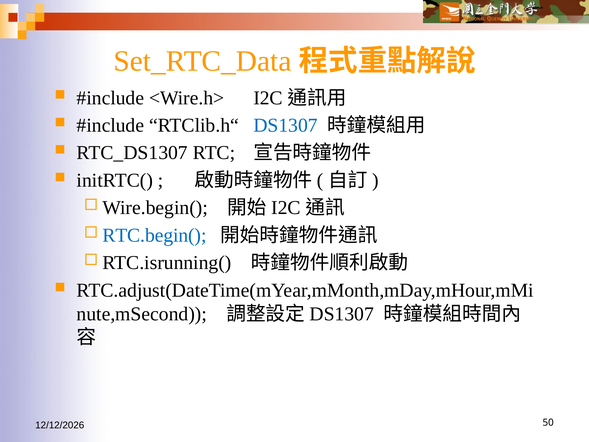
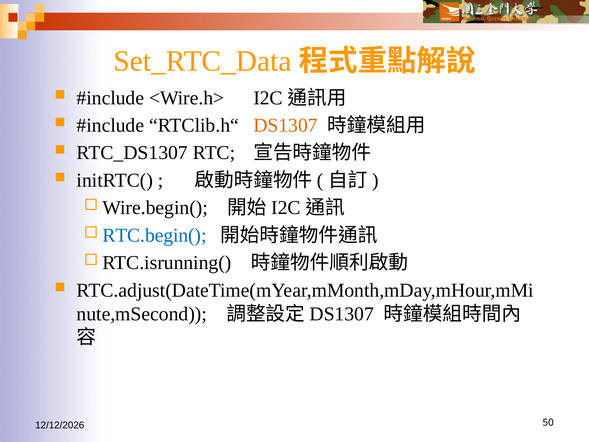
DS1307 colour: blue -> orange (286, 125)
